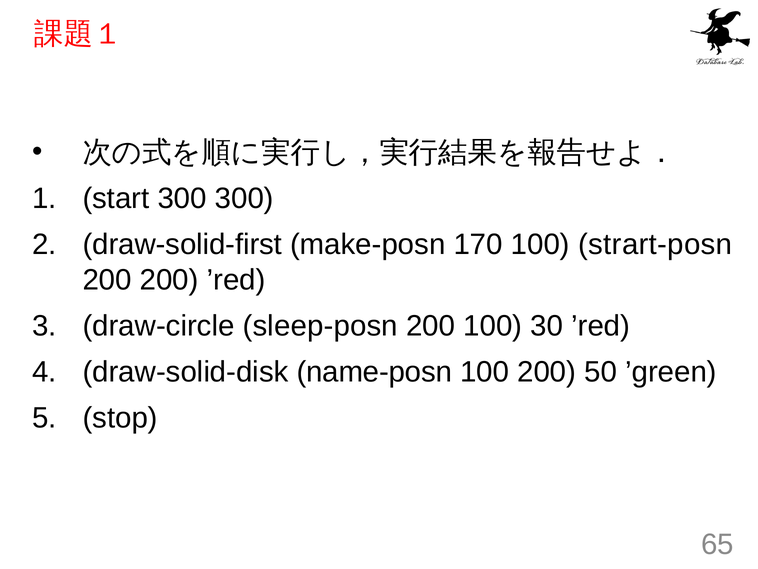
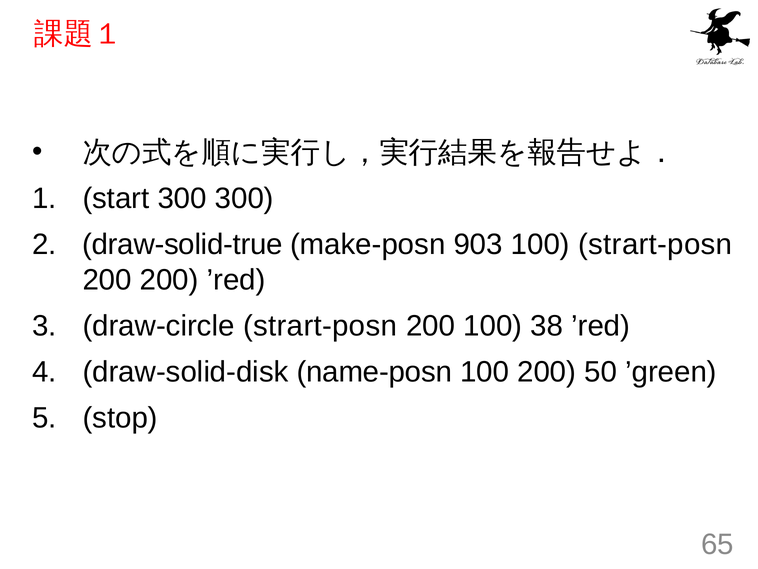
draw-solid-first: draw-solid-first -> draw-solid-true (182, 244)
170: 170 -> 903 (478, 244)
draw-circle sleep-posn: sleep-posn -> strart-posn (320, 326)
30: 30 -> 38 (547, 326)
